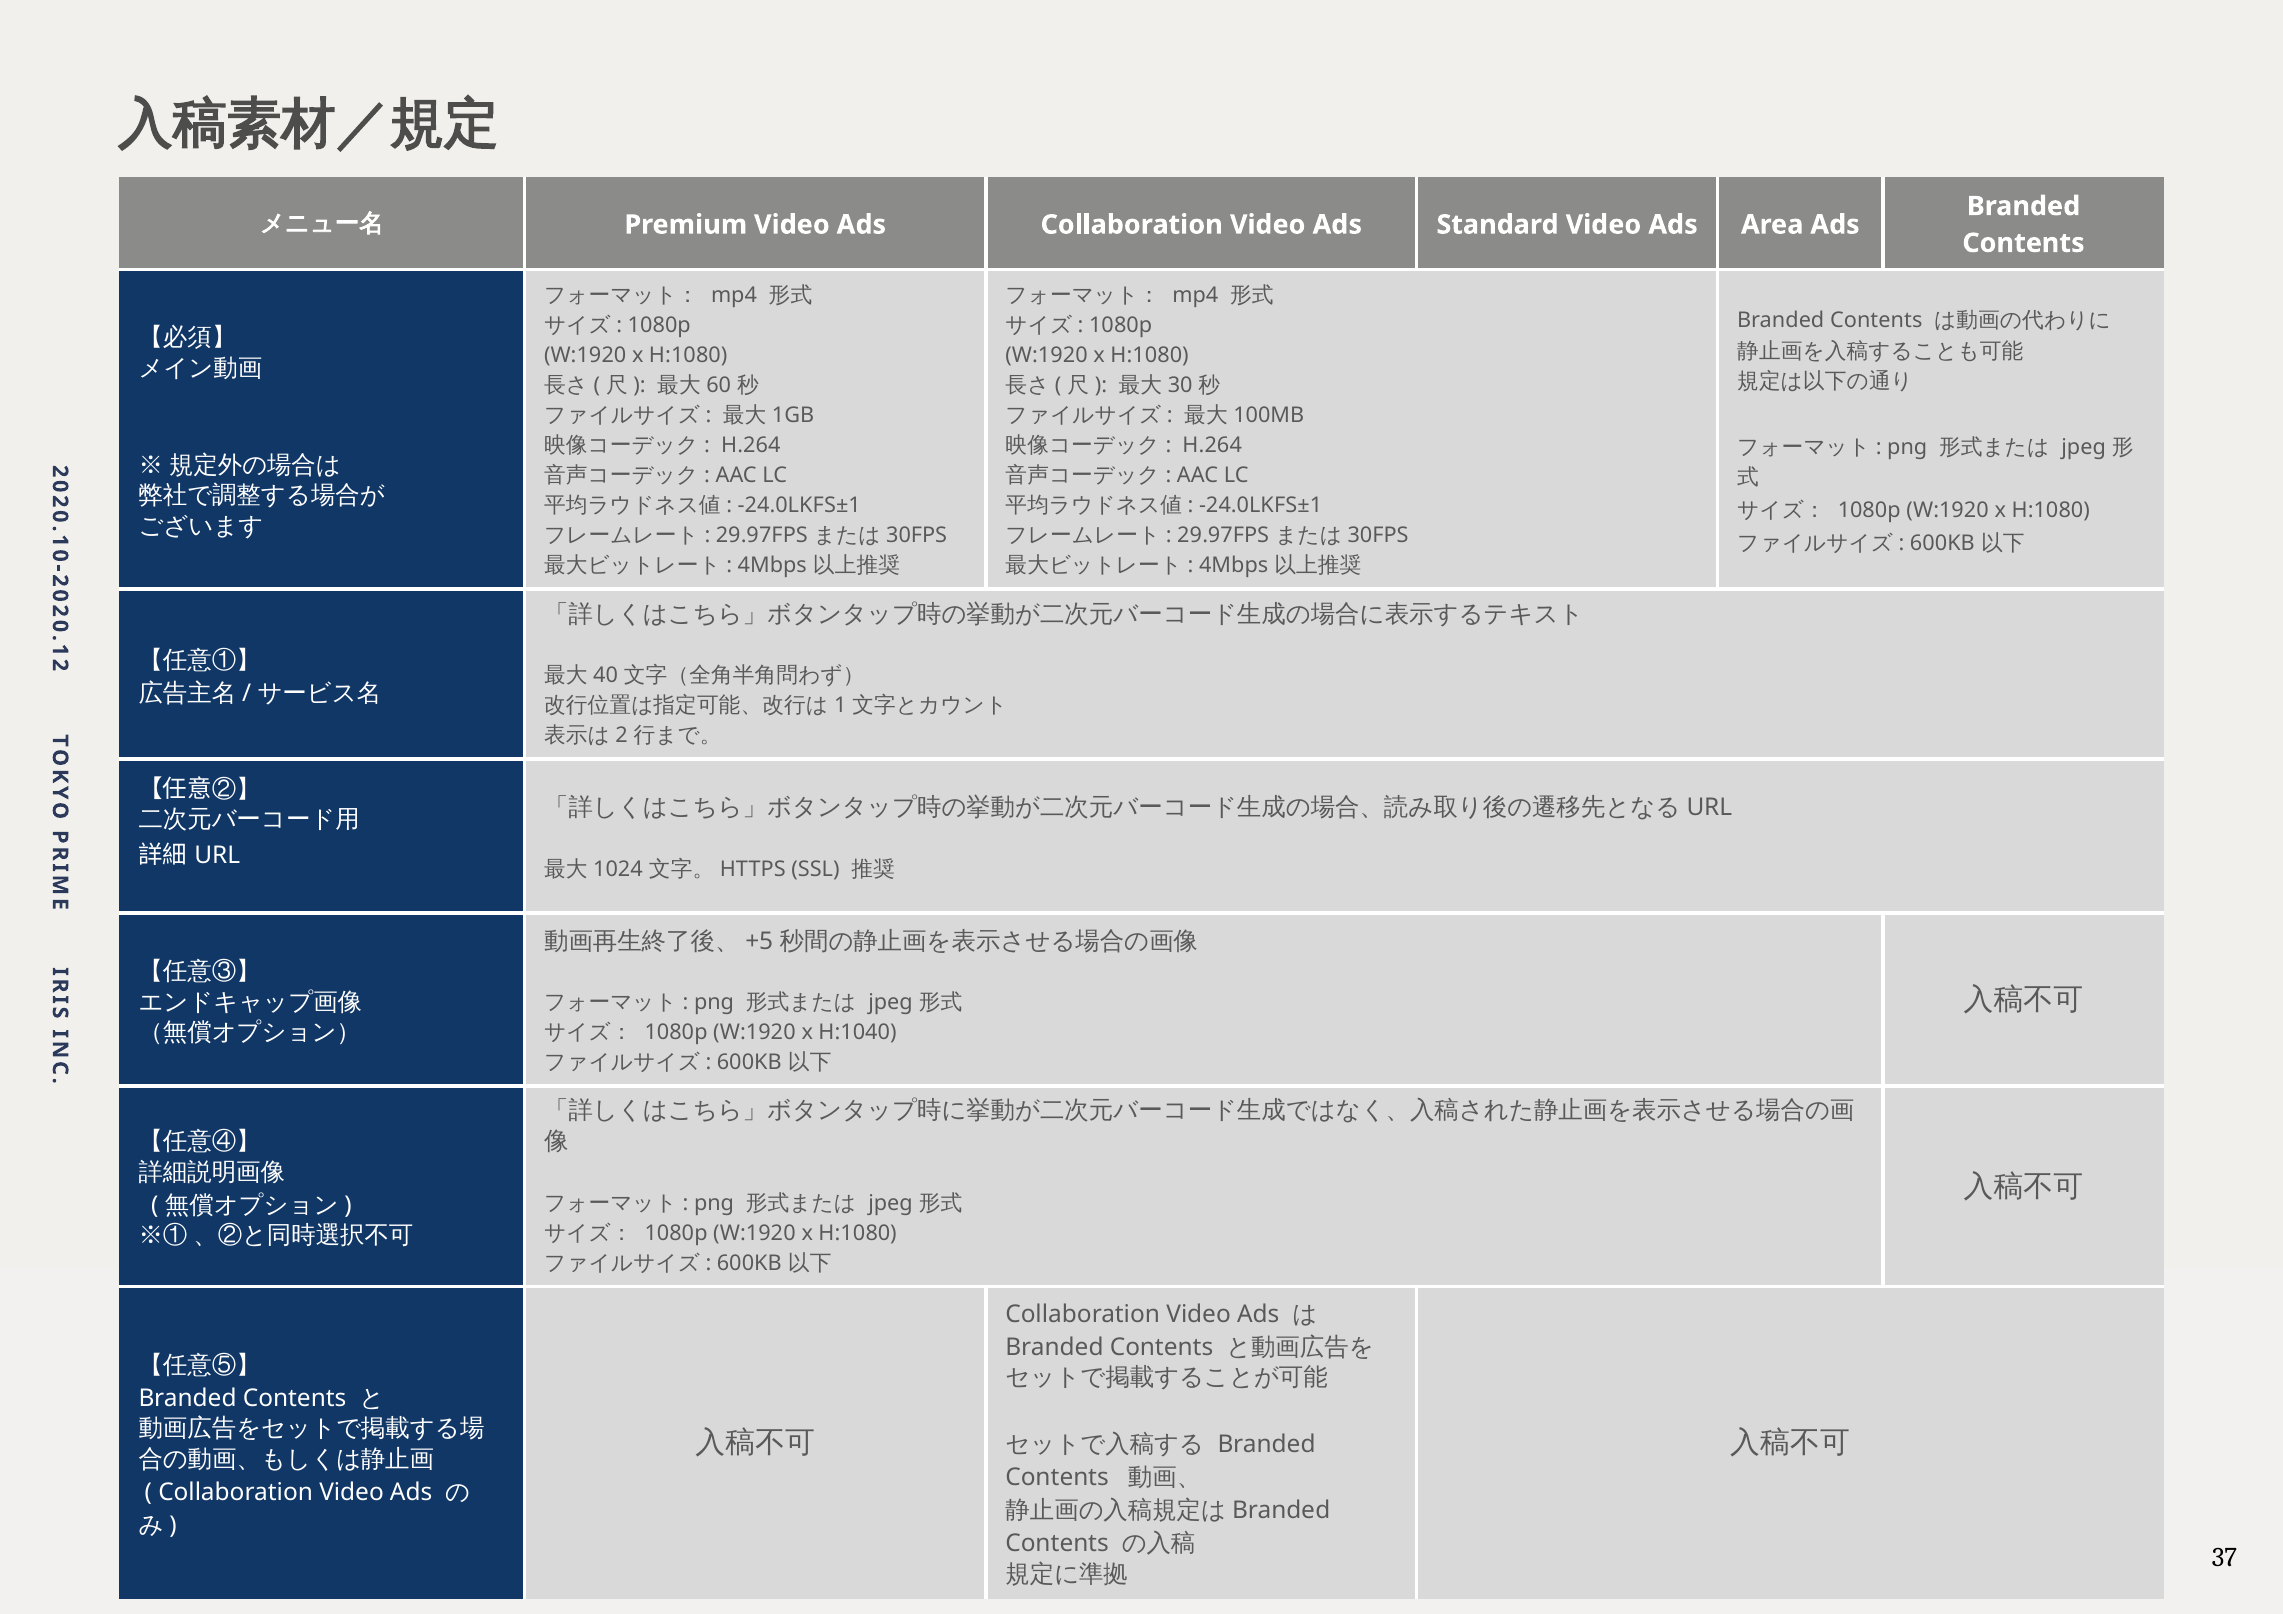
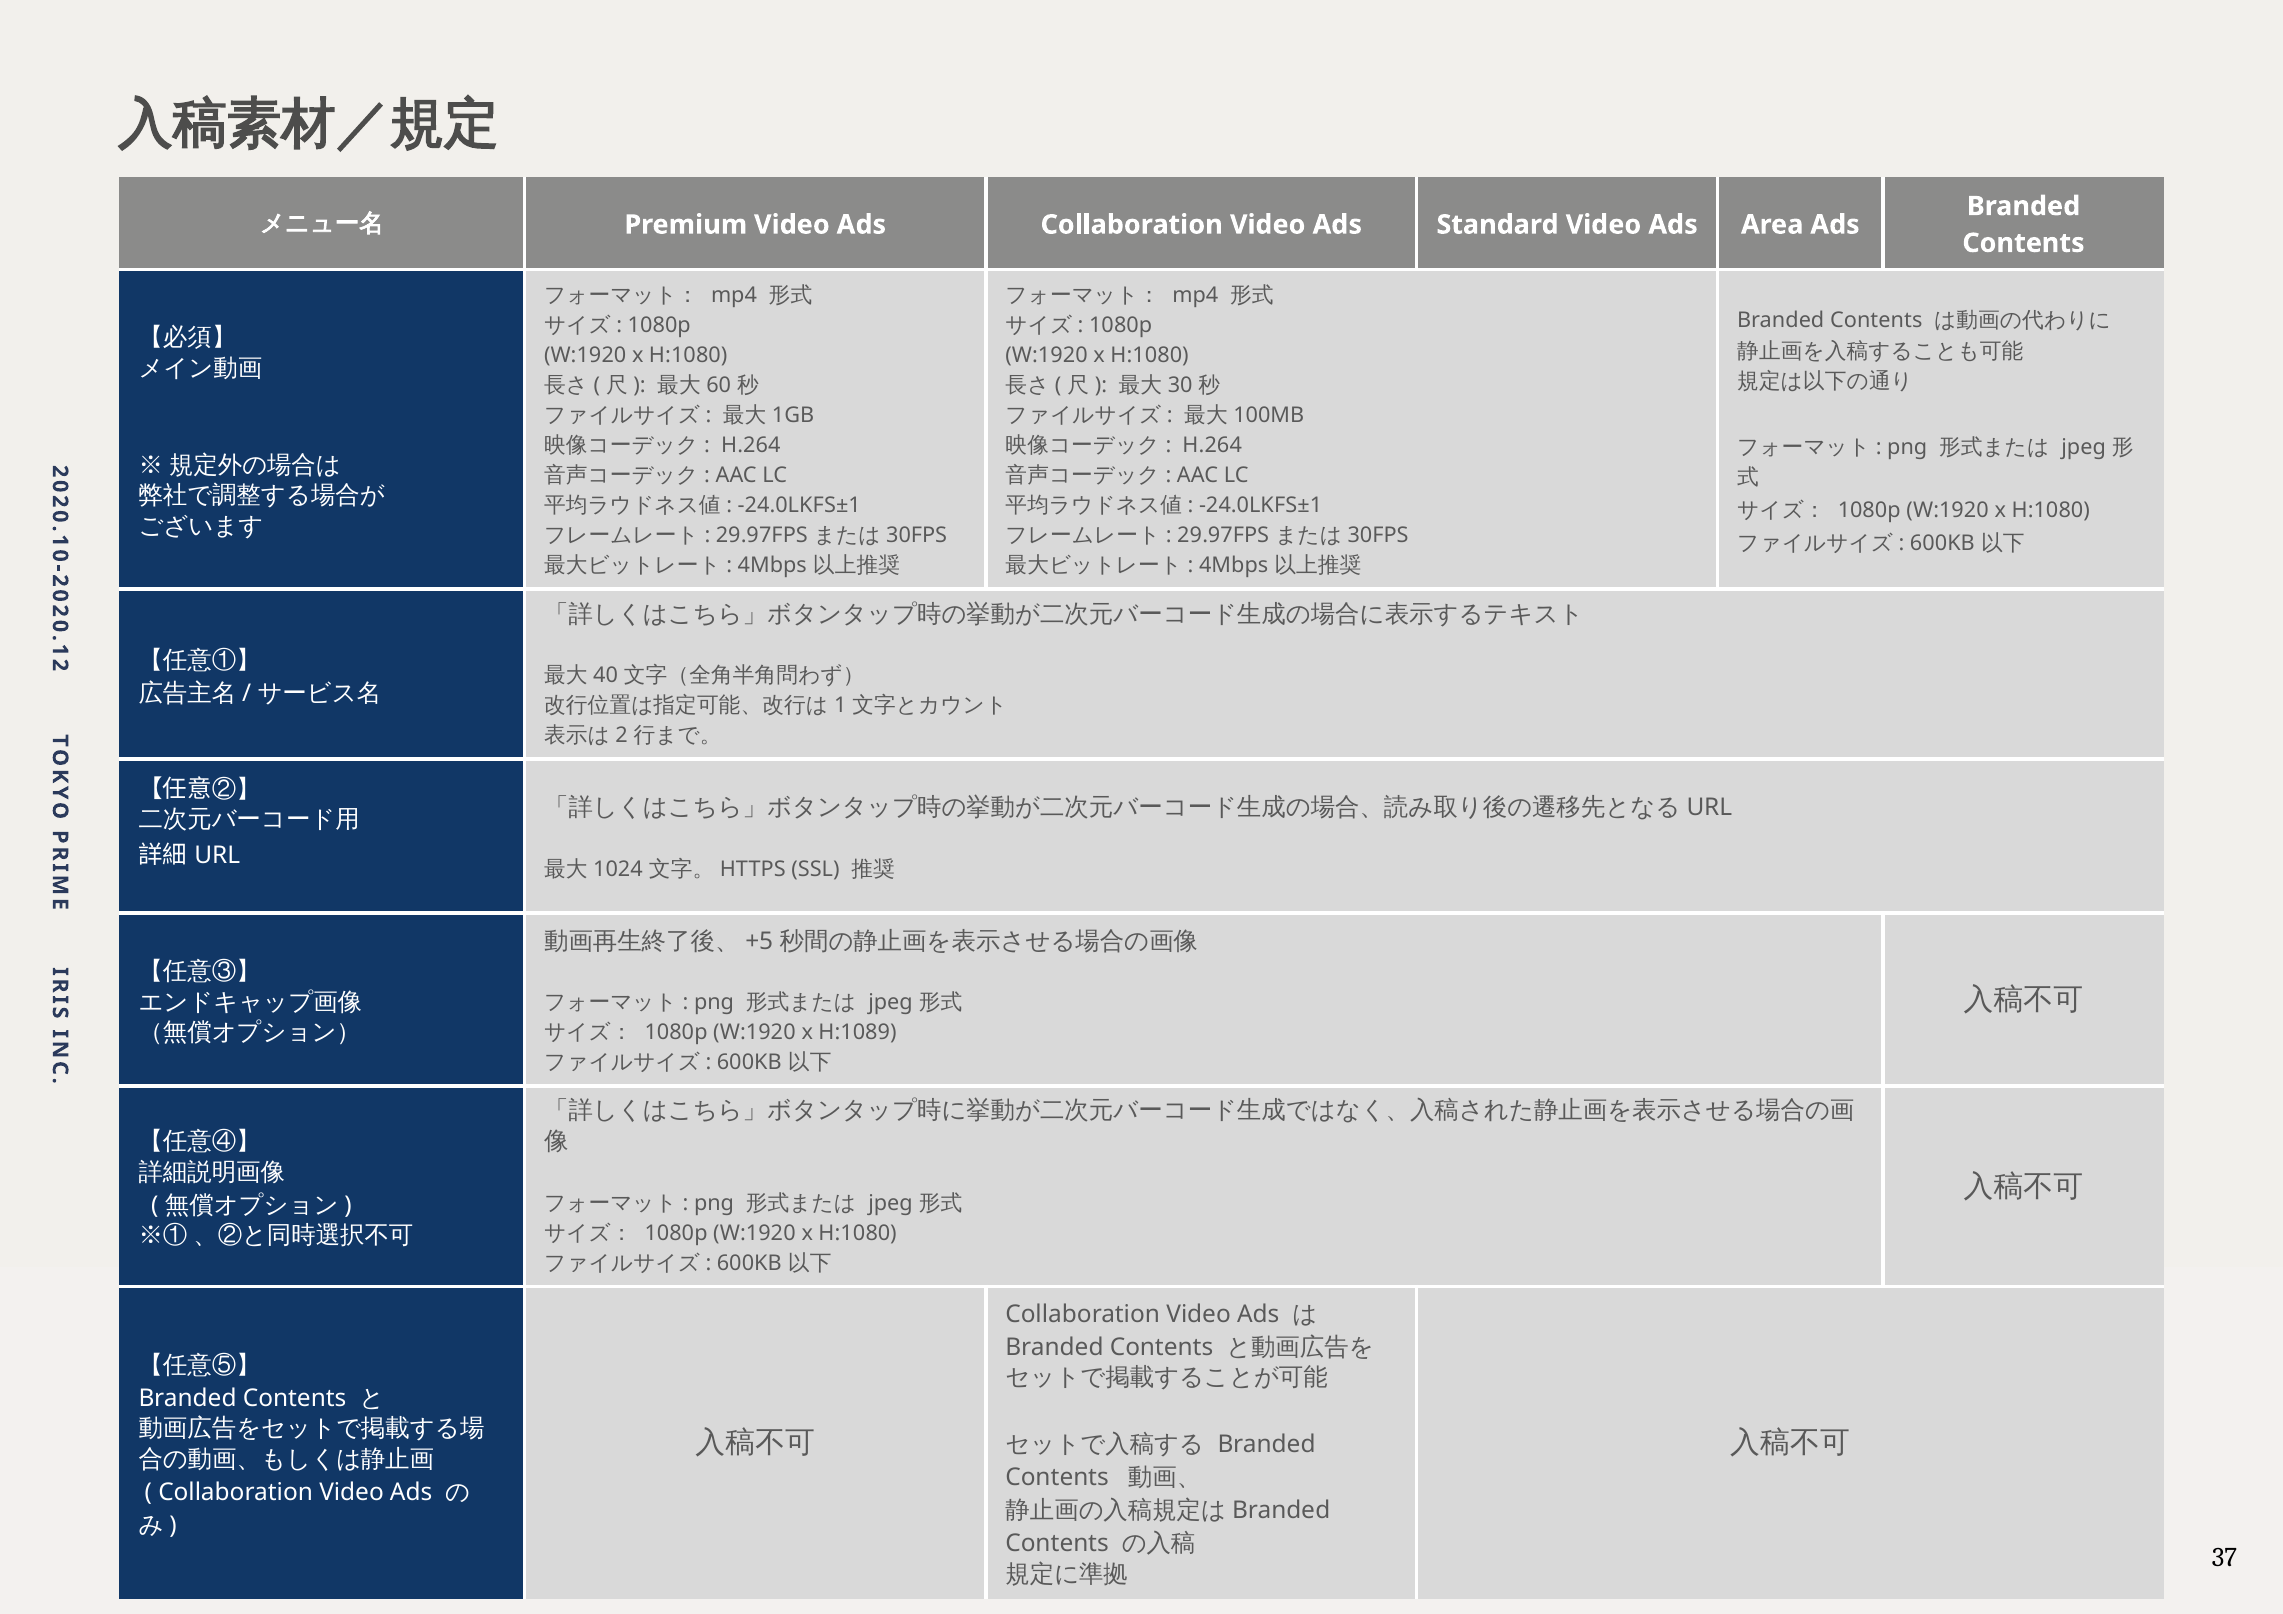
H:1040: H:1040 -> H:1089 (858, 1033)
